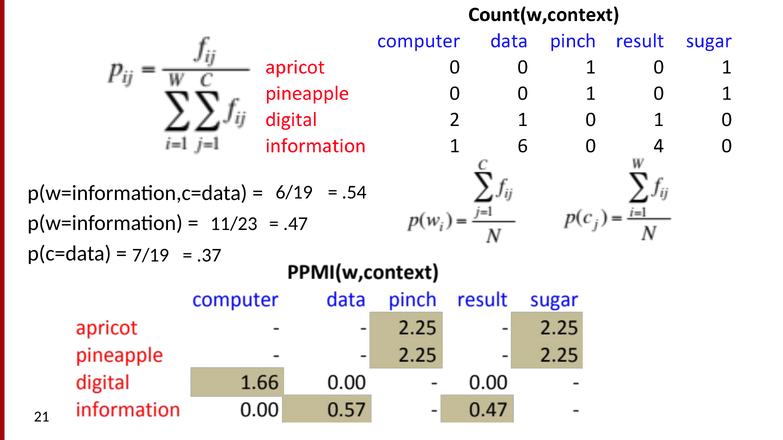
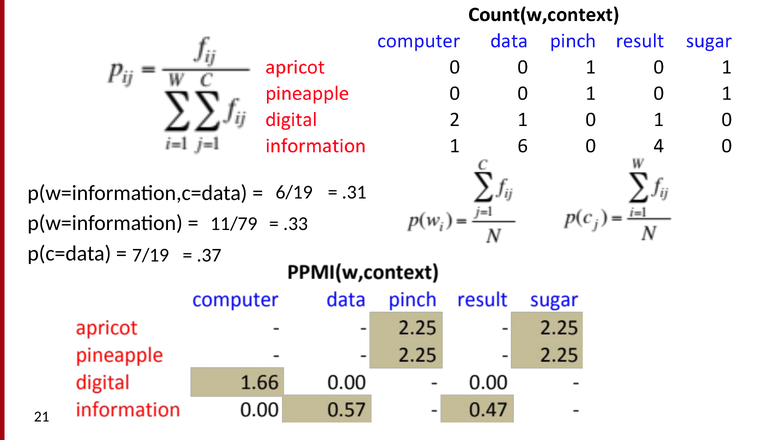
.54: .54 -> .31 (354, 193)
11/23: 11/23 -> 11/79 (234, 224)
.47: .47 -> .33 (296, 224)
